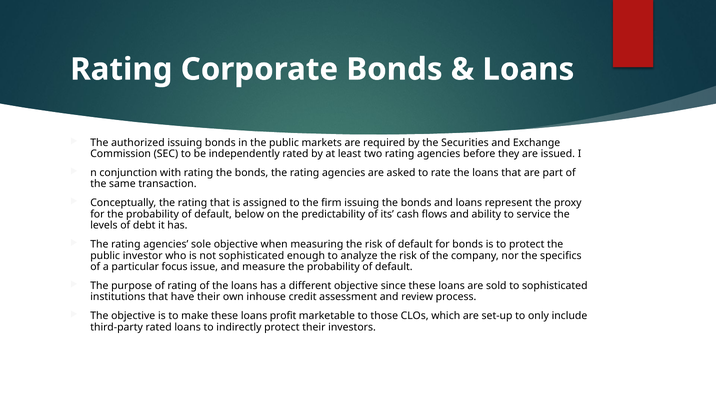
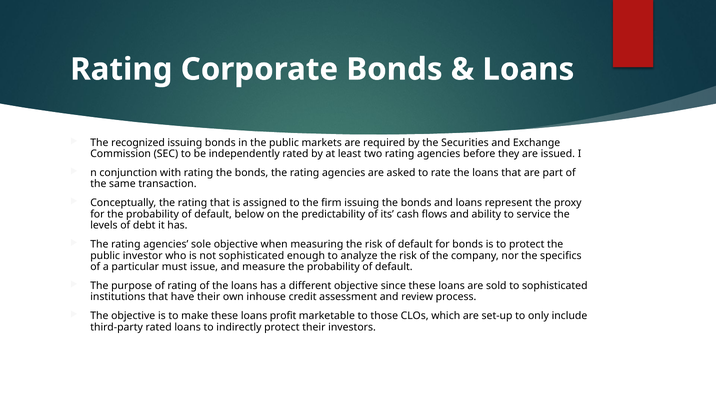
authorized: authorized -> recognized (138, 143)
focus: focus -> must (174, 267)
